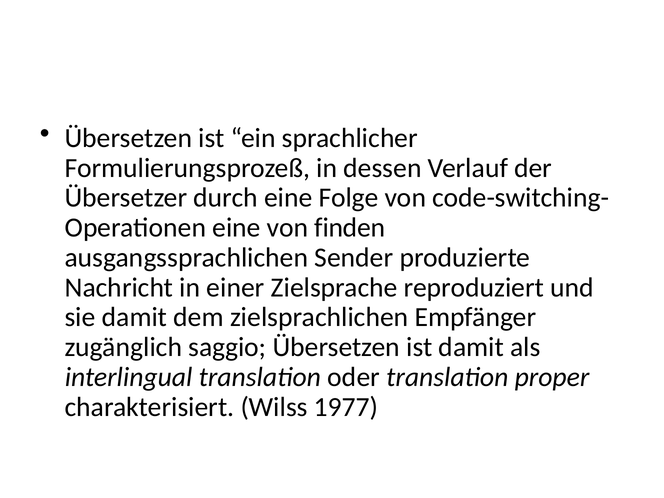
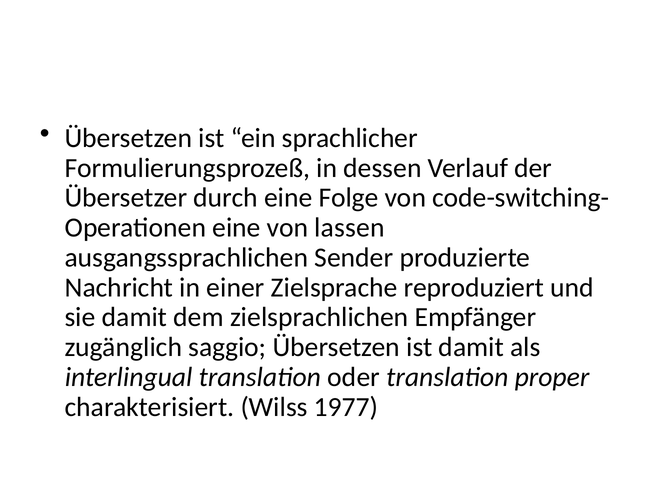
finden: finden -> lassen (350, 228)
